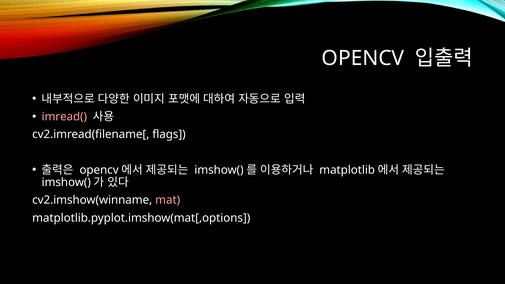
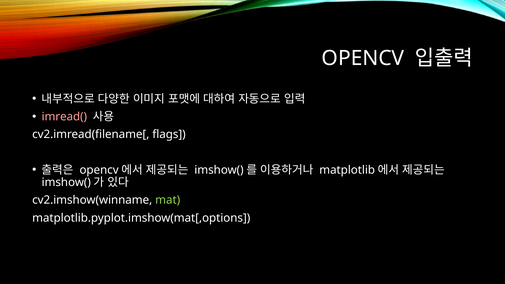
mat colour: pink -> light green (168, 200)
